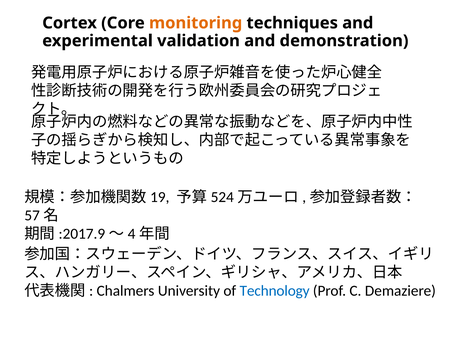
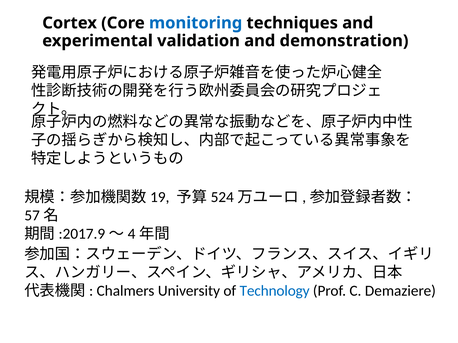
monitoring colour: orange -> blue (196, 23)
